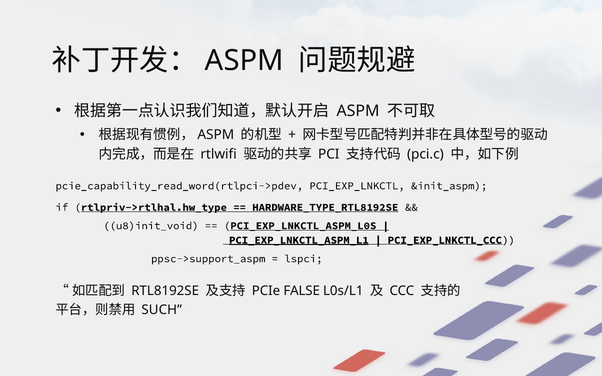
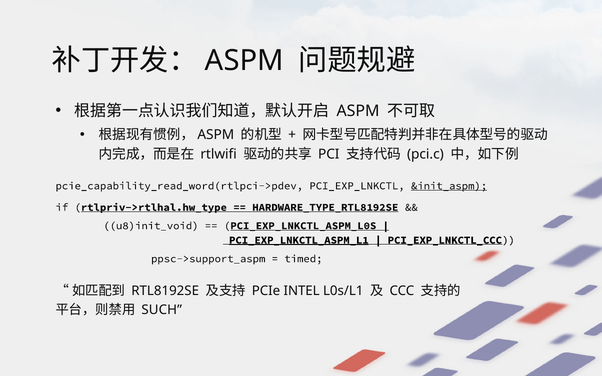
&init_aspm underline: none -> present (449, 186)
lspci: lspci -> timed (303, 259)
FALSE: FALSE -> INTEL (302, 291)
